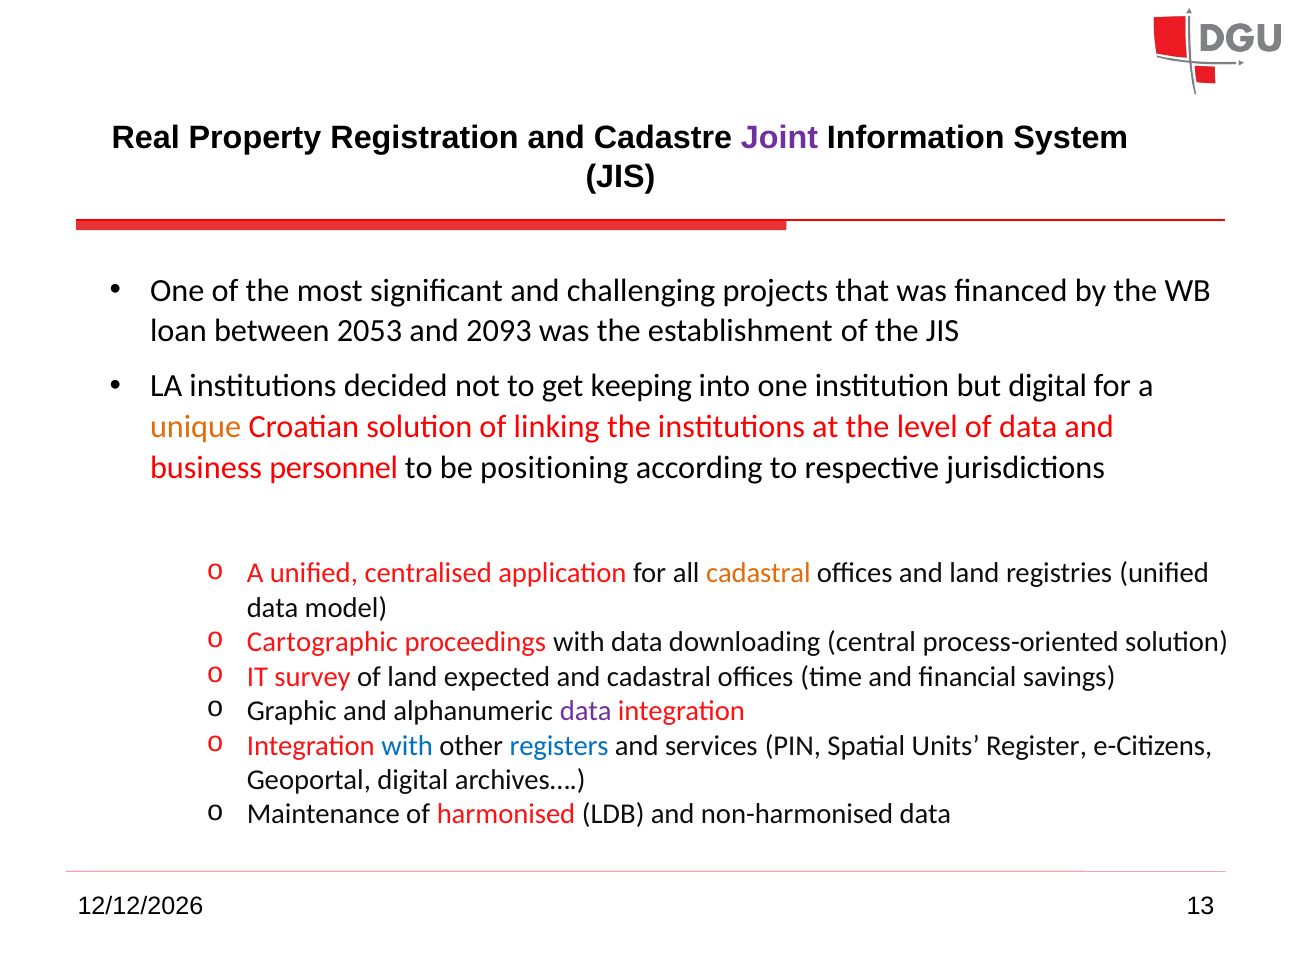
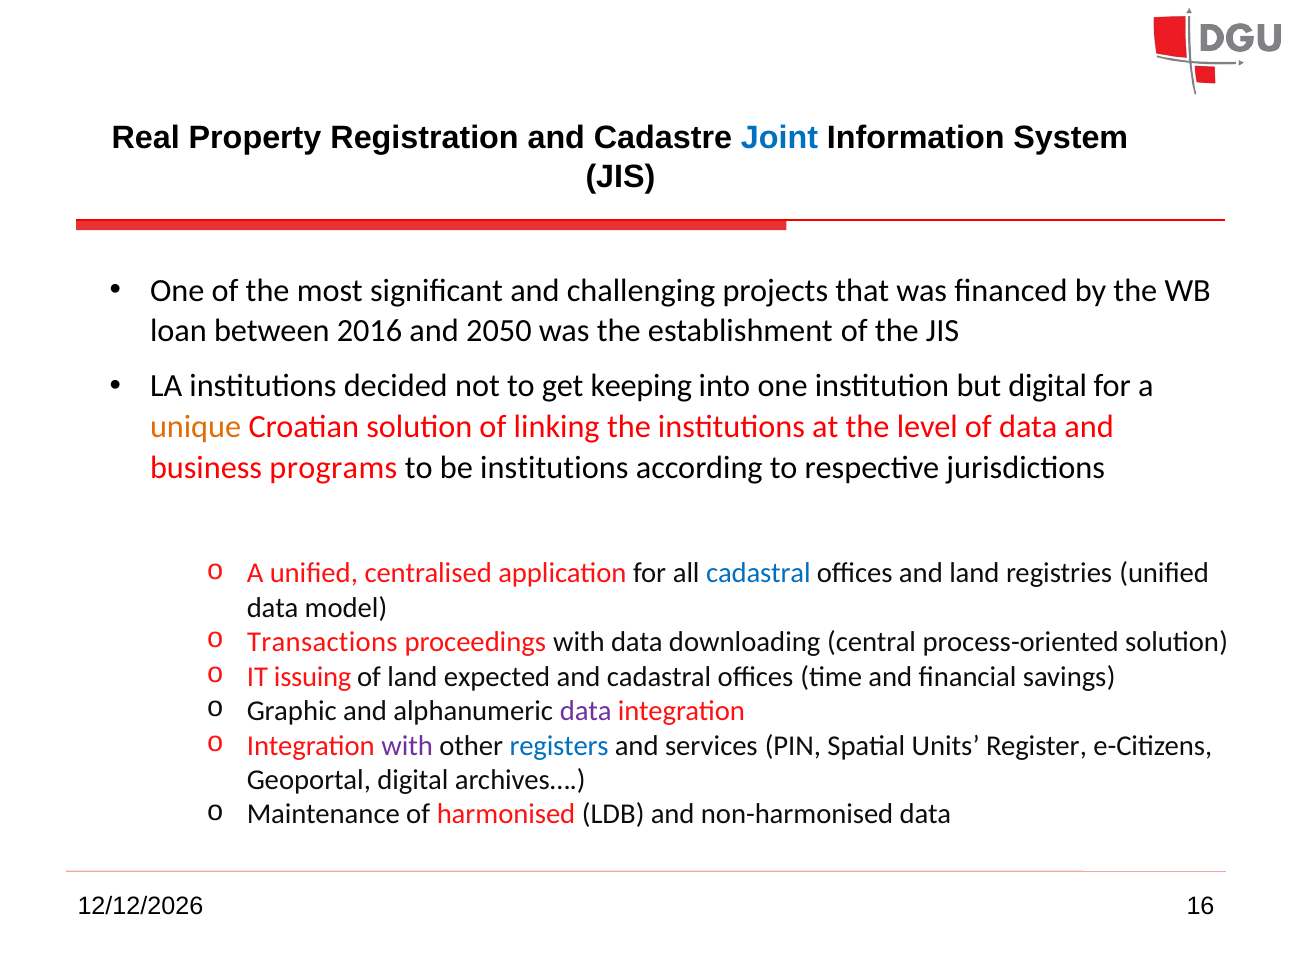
Joint colour: purple -> blue (780, 138)
2053: 2053 -> 2016 (369, 331)
2093: 2093 -> 2050 (499, 331)
personnel: personnel -> programs (333, 468)
be positioning: positioning -> institutions (554, 468)
cadastral colour: orange -> blue (758, 573)
Cartographic: Cartographic -> Transactions (322, 642)
survey: survey -> issuing (313, 677)
with colour: blue -> purple (407, 746)
13: 13 -> 16 (1200, 906)
